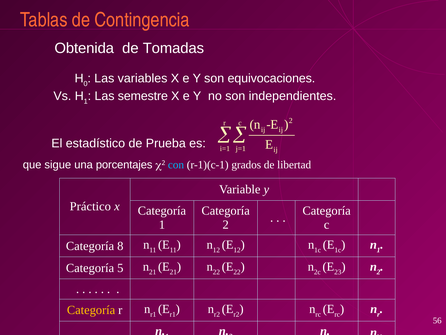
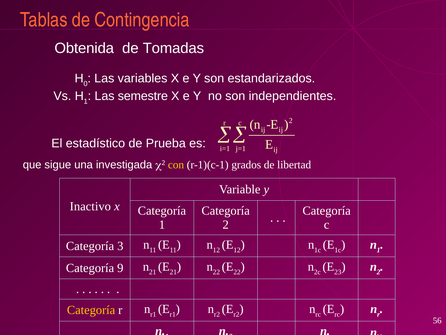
equivocaciones: equivocaciones -> estandarizados (271, 78)
porcentajes: porcentajes -> investigada (124, 165)
con colour: light blue -> yellow (176, 165)
Práctico: Práctico -> Inactivo (90, 206)
8: 8 -> 3 (120, 246)
5: 5 -> 9 (120, 268)
